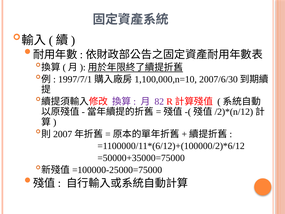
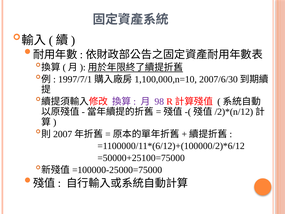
82: 82 -> 98 (159, 101)
=50000+35000=75000: =50000+35000=75000 -> =50000+25100=75000 (141, 158)
